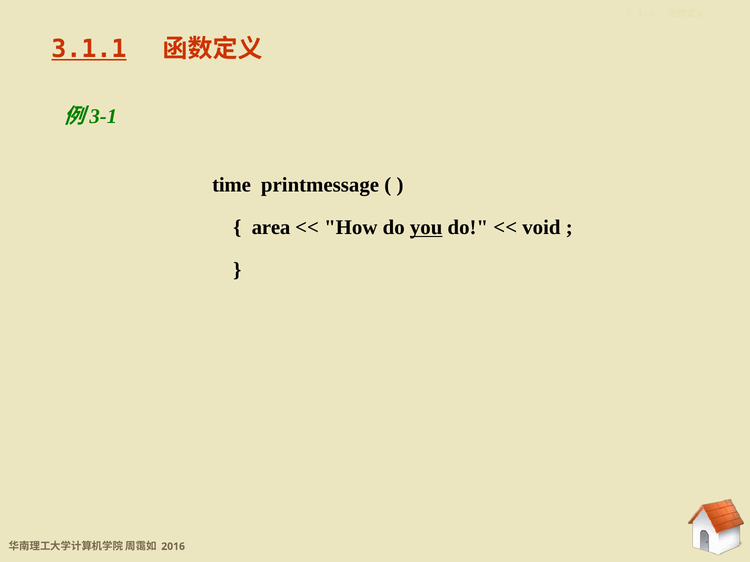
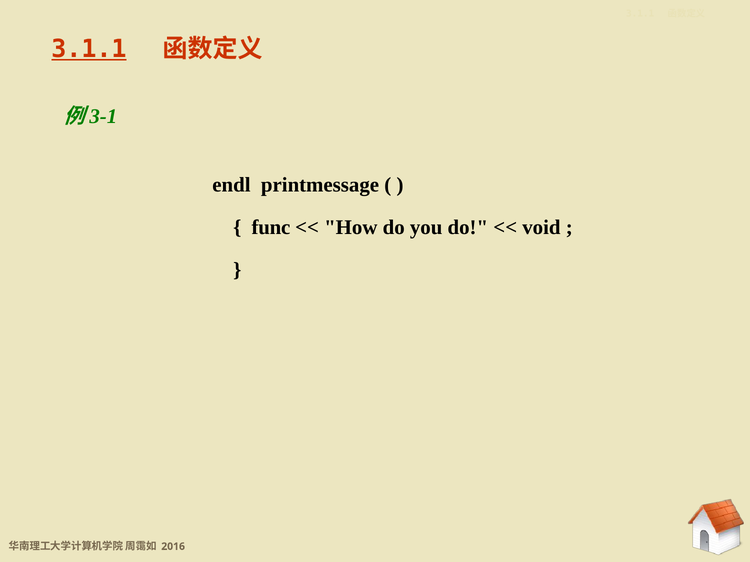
time: time -> endl (231, 185)
area: area -> func (271, 228)
you underline: present -> none (426, 228)
